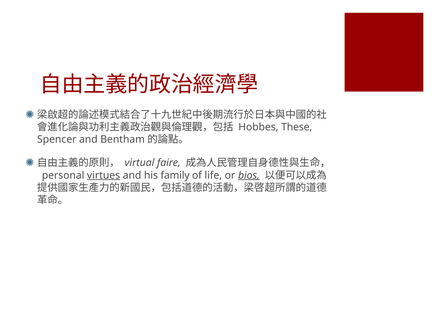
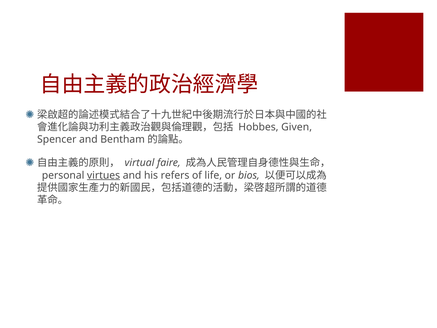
These: These -> Given (297, 127)
family: family -> refers (175, 175)
bios underline: present -> none (249, 175)
